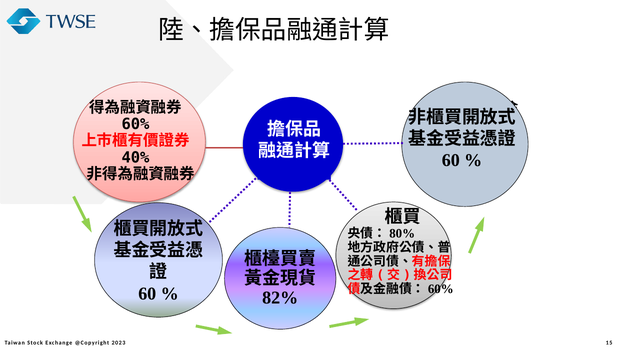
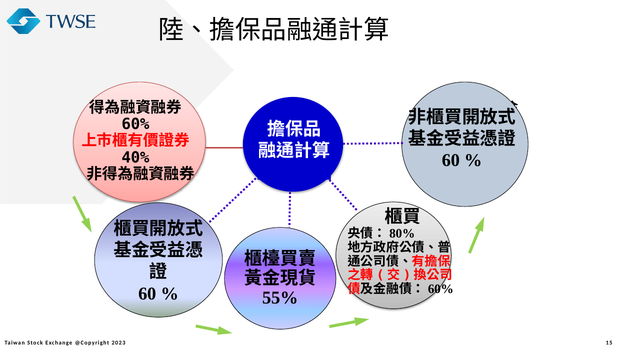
82%: 82% -> 55% (280, 298)
